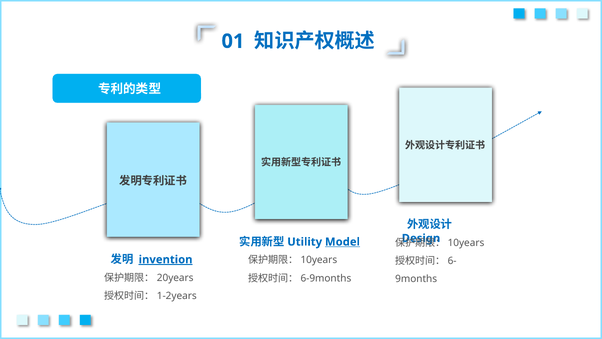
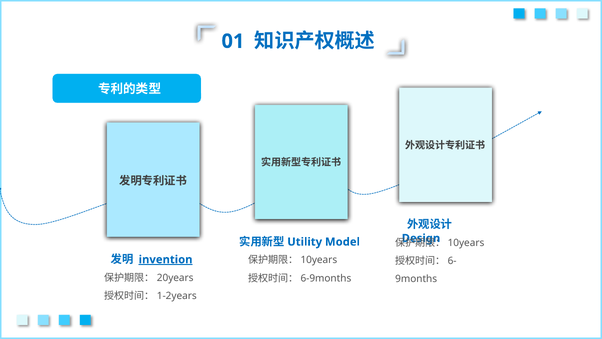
Model underline: present -> none (342, 242)
